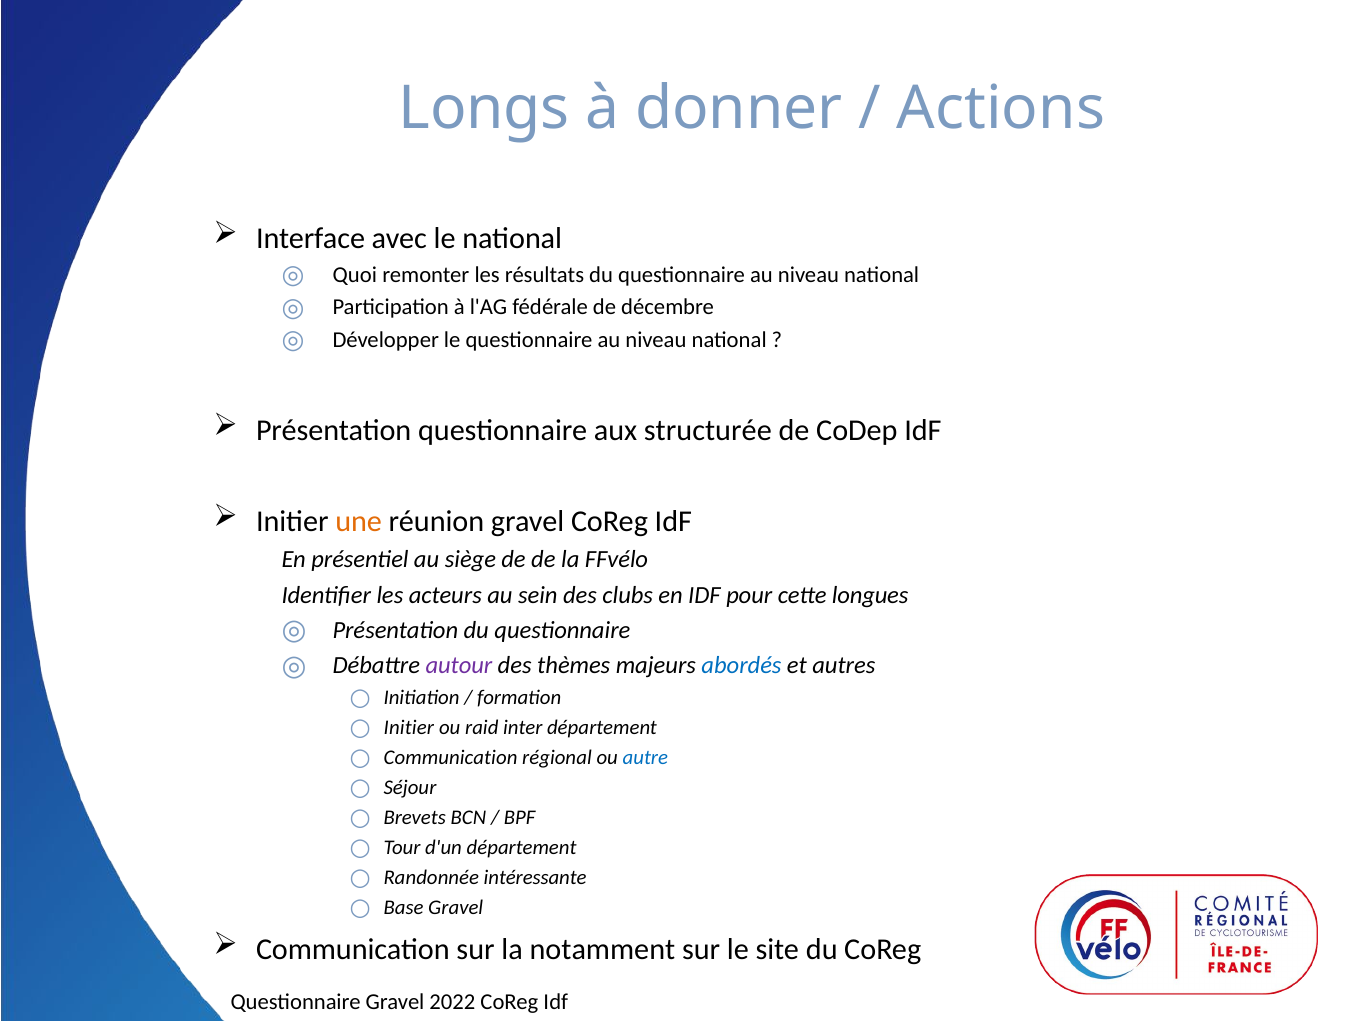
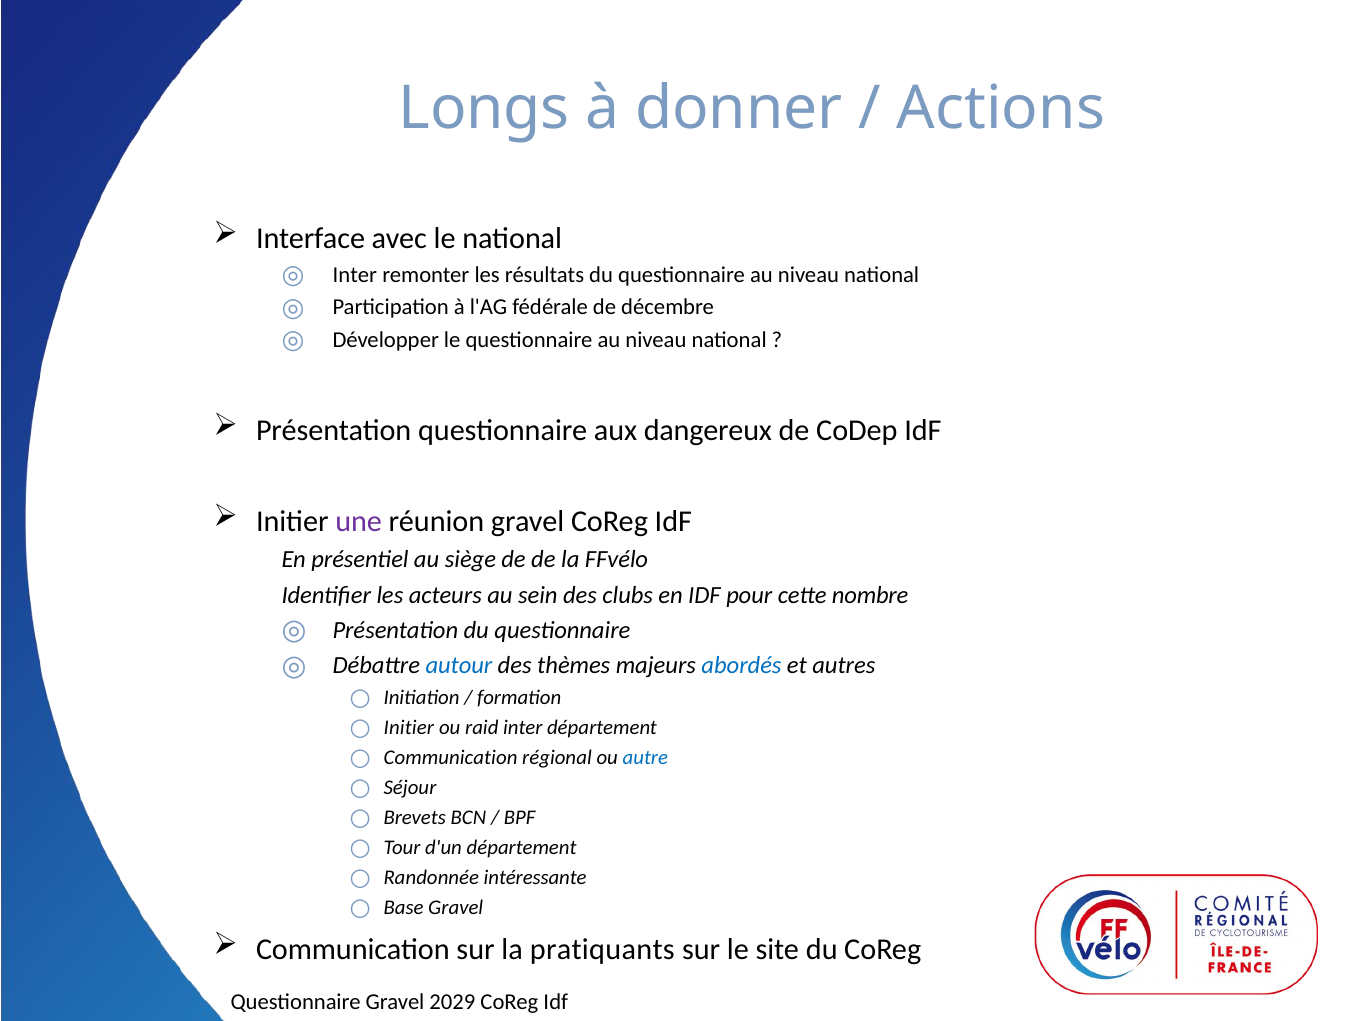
Quoi: Quoi -> Inter (355, 275)
structurée: structurée -> dangereux (708, 430)
une colour: orange -> purple (359, 521)
longues: longues -> nombre (870, 595)
autour colour: purple -> blue (459, 666)
notamment: notamment -> pratiquants (602, 949)
2022: 2022 -> 2029 (452, 1001)
